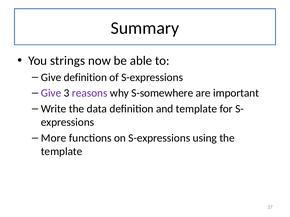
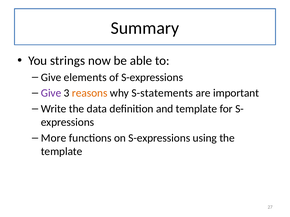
Give definition: definition -> elements (85, 77)
reasons colour: purple -> orange (90, 93)
S-somewhere: S-somewhere -> S-statements (162, 93)
